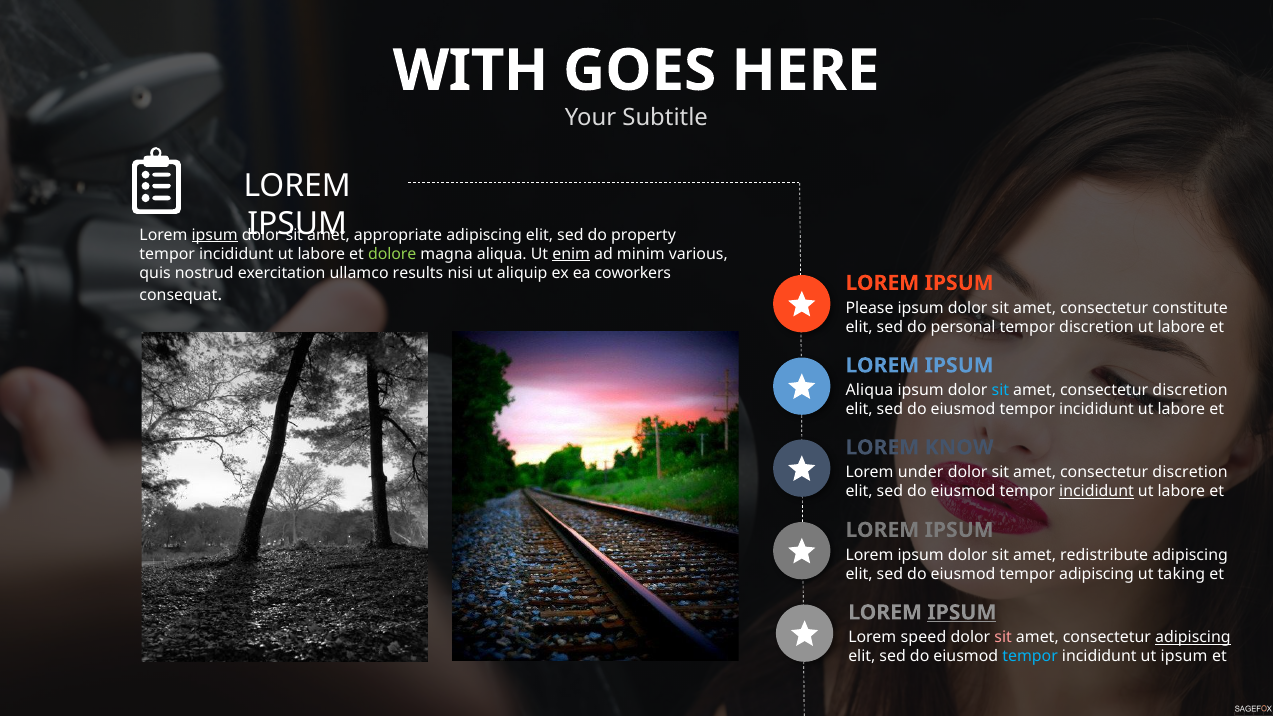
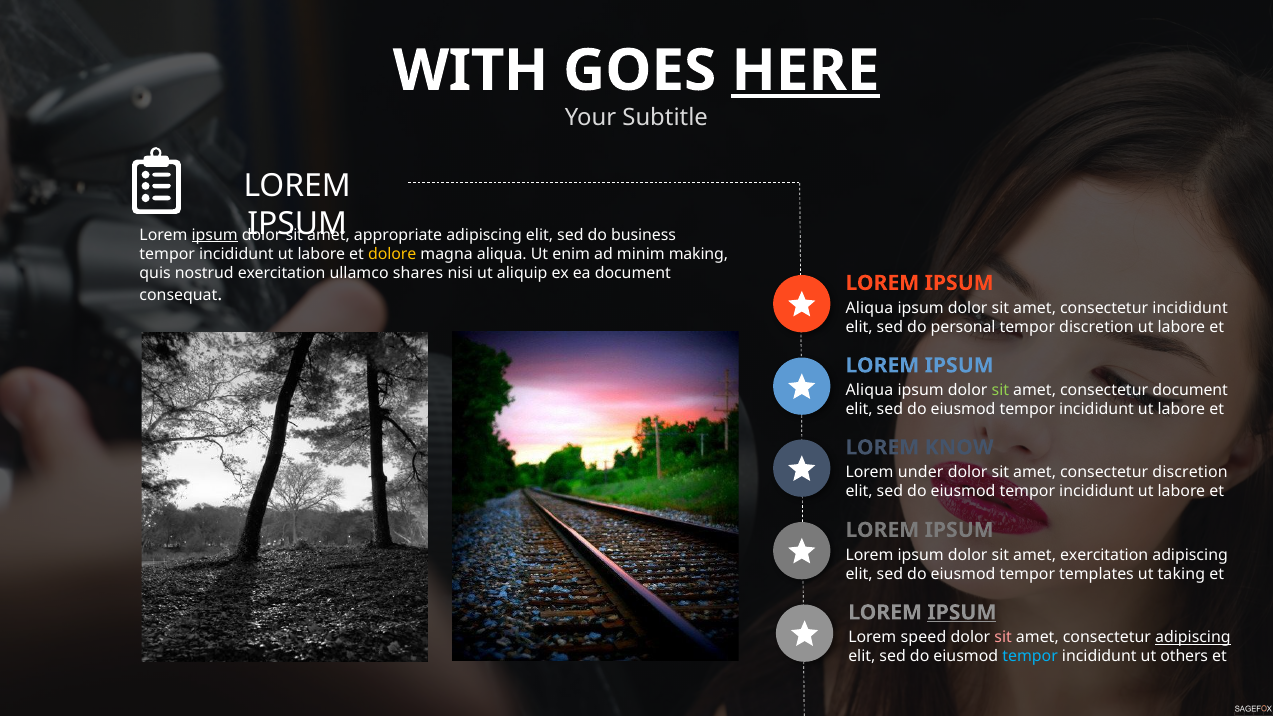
HERE underline: none -> present (805, 71)
property: property -> business (644, 235)
dolore colour: light green -> yellow (392, 254)
enim underline: present -> none (571, 254)
various: various -> making (698, 254)
results: results -> shares (418, 273)
ea coworkers: coworkers -> document (633, 273)
Please: Please -> Aliqua (869, 308)
consectetur constitute: constitute -> incididunt (1190, 308)
sit colour: light blue -> light green (1000, 391)
discretion: discretion -> document (1190, 391)
incididunt underline: present -> none (1097, 492)
amet redistribute: redistribute -> exercitation (1104, 555)
tempor adipiscing: adipiscing -> templates (1097, 574)
ut ipsum: ipsum -> others (1184, 657)
